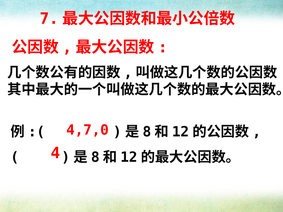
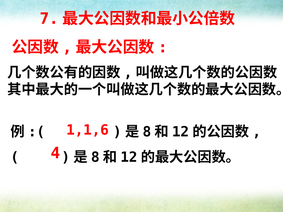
4,7,0: 4,7,0 -> 1,1,6 (88, 130)
